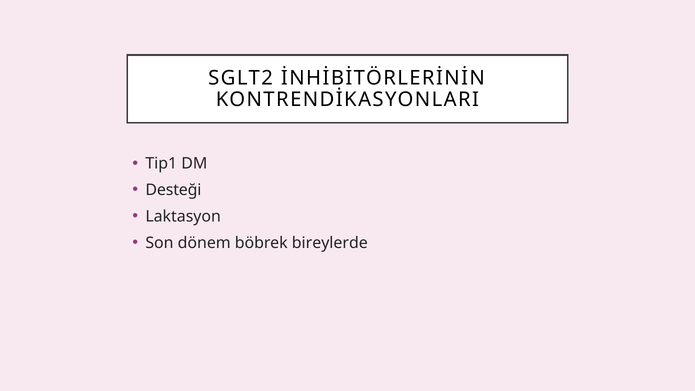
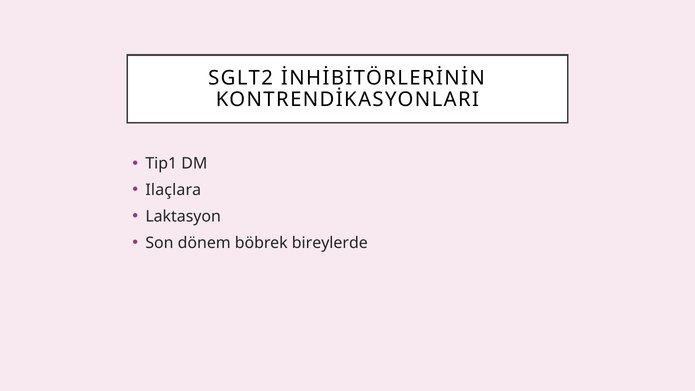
Desteği: Desteği -> Ilaçlara (173, 190)
